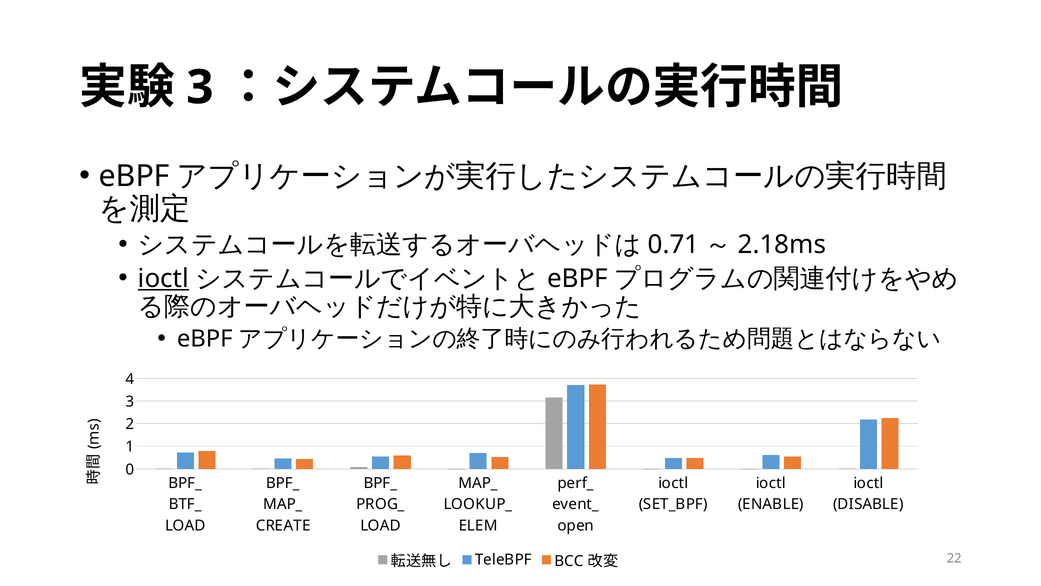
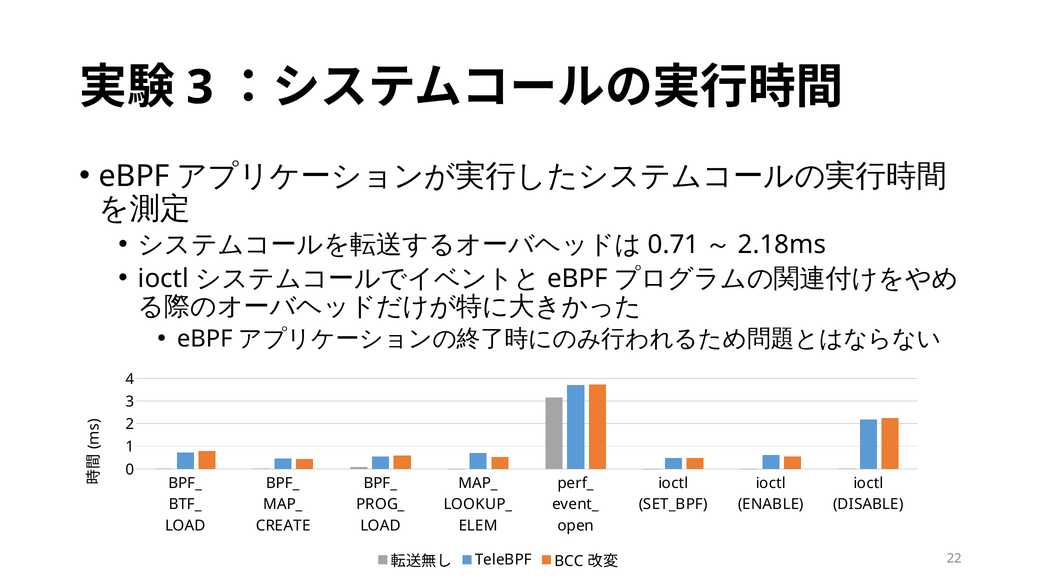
ioctl underline: present -> none (163, 278)
